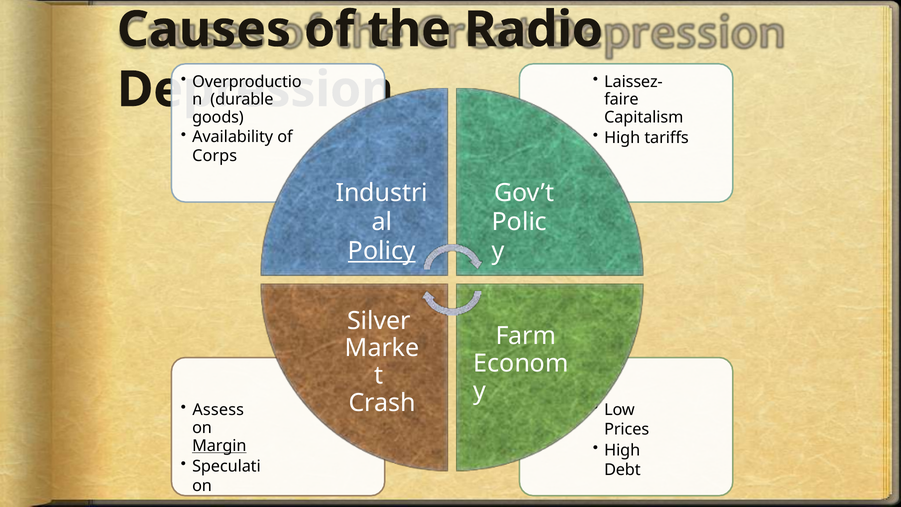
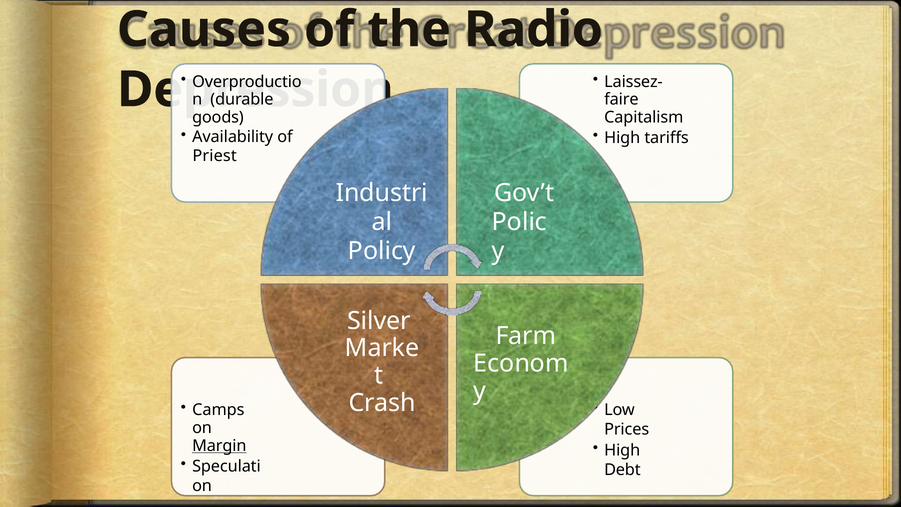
Corps: Corps -> Priest (215, 156)
Policy underline: present -> none (382, 251)
Assess: Assess -> Camps (218, 410)
